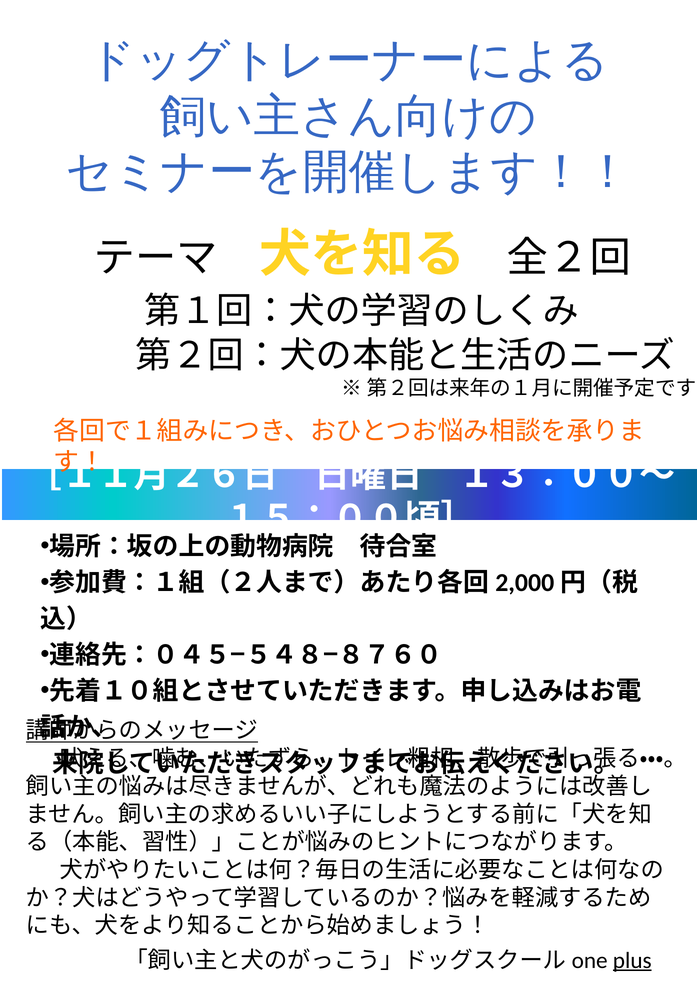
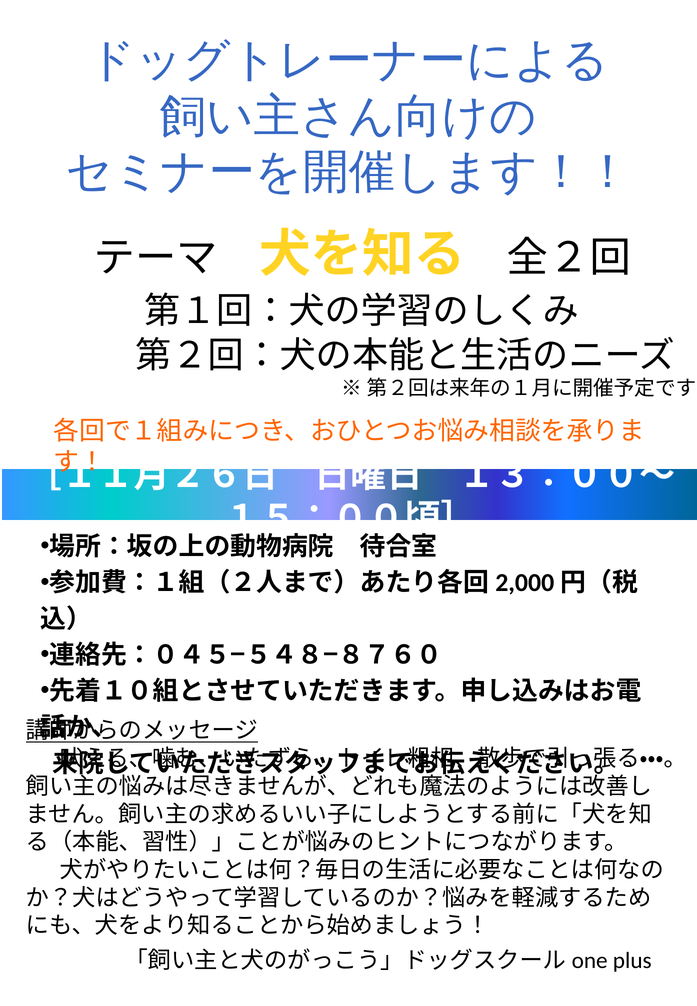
plus underline: present -> none (632, 961)
